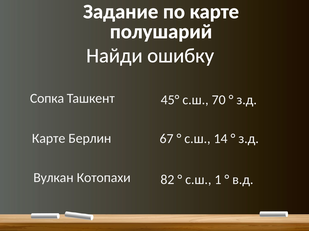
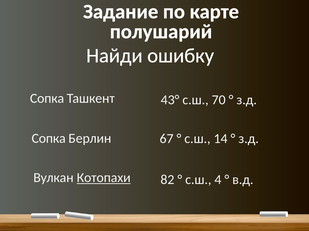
45°: 45° -> 43° (170, 100)
Карте: Карте -> Сопка (49, 139)
Котопахи underline: none -> present (104, 178)
1: 1 -> 4 (218, 180)
